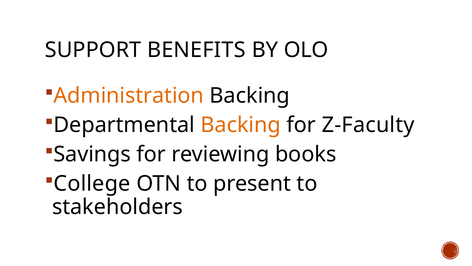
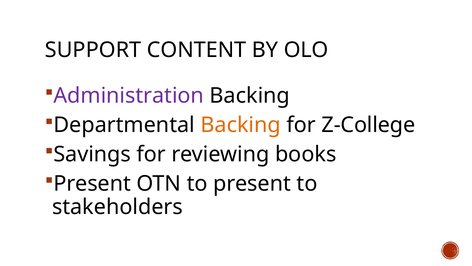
BENEFITS: BENEFITS -> CONTENT (197, 50)
Administration colour: orange -> purple (129, 95)
Z-Faculty: Z-Faculty -> Z-College (368, 125)
College: College -> Present (92, 183)
